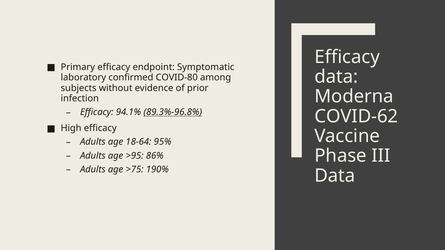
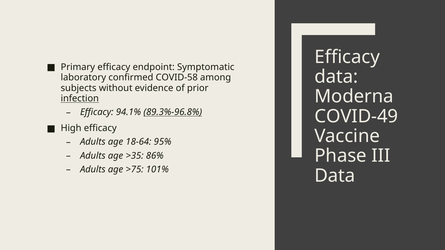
COVID-80: COVID-80 -> COVID-58 (177, 78)
infection underline: none -> present (80, 99)
COVID-62: COVID-62 -> COVID-49 (356, 116)
>95: >95 -> >35 (135, 156)
190%: 190% -> 101% (157, 170)
